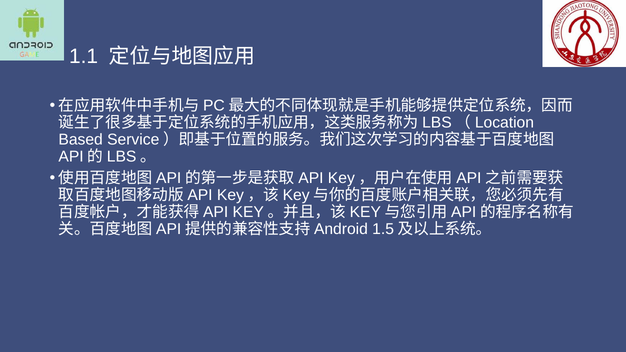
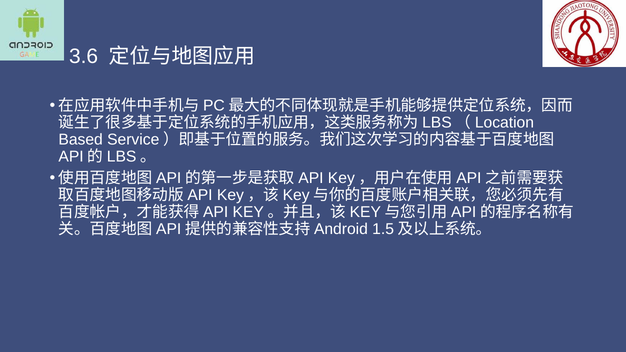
1.1: 1.1 -> 3.6 (84, 56)
